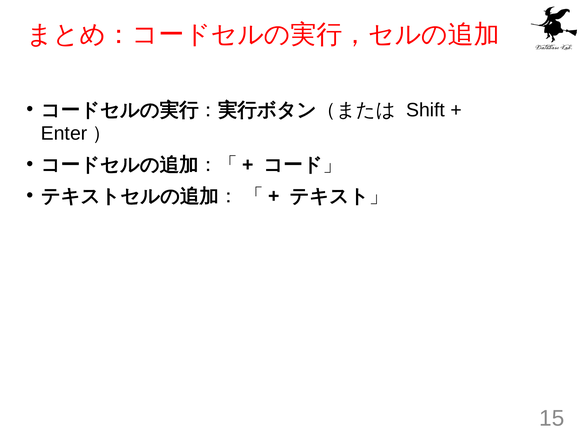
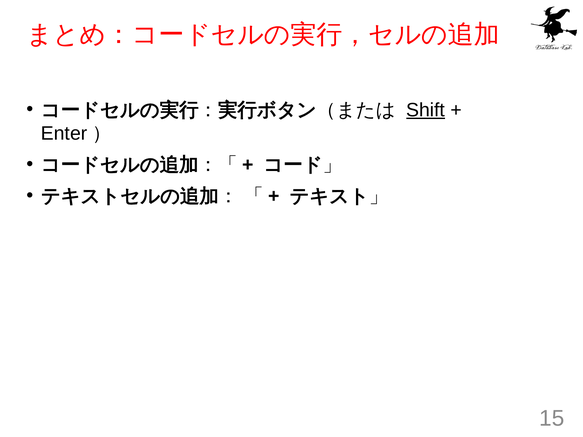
Shift underline: none -> present (426, 110)
